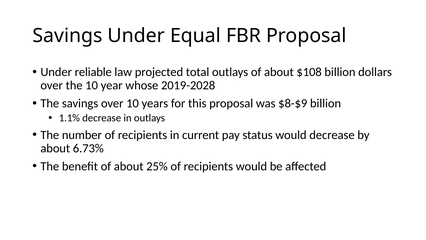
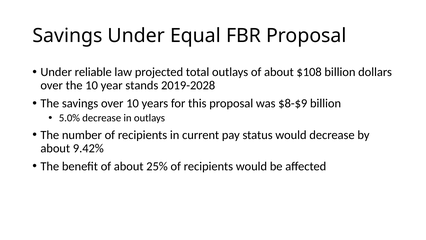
whose: whose -> stands (142, 85)
1.1%: 1.1% -> 5.0% (69, 118)
6.73%: 6.73% -> 9.42% (88, 148)
